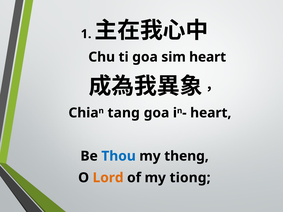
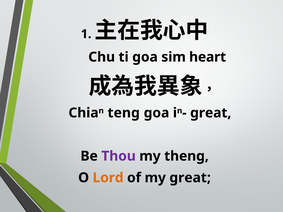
tang: tang -> teng (124, 113)
heart: heart -> great (211, 113)
Thou colour: blue -> purple (119, 156)
my tiong: tiong -> great (190, 178)
